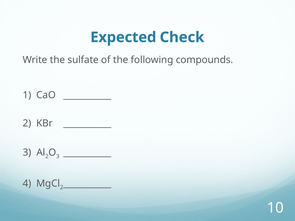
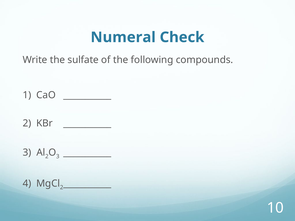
Expected: Expected -> Numeral (123, 37)
